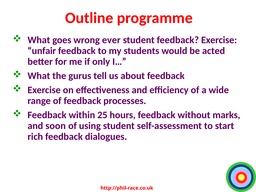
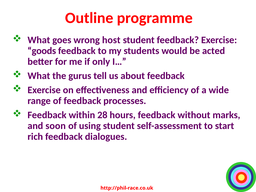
ever: ever -> host (111, 40)
unfair: unfair -> goods (42, 51)
25: 25 -> 28 (102, 115)
